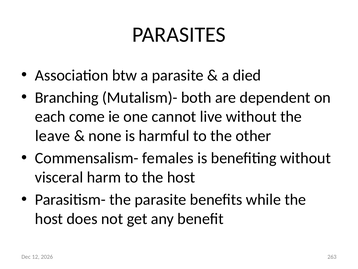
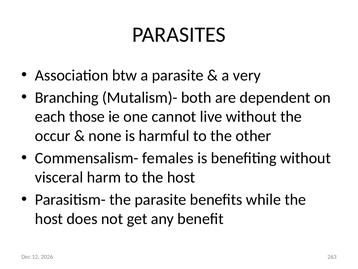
died: died -> very (247, 75)
come: come -> those (87, 116)
leave: leave -> occur (53, 136)
